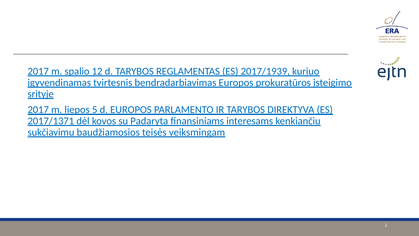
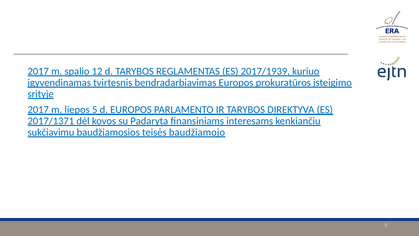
veiksmingam: veiksmingam -> baudžiamojo (197, 132)
